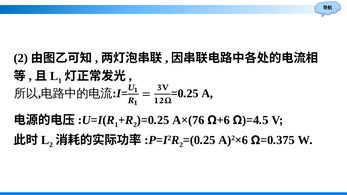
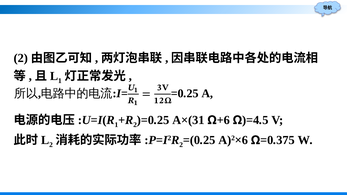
A×(76: A×(76 -> A×(31 (188, 120)
